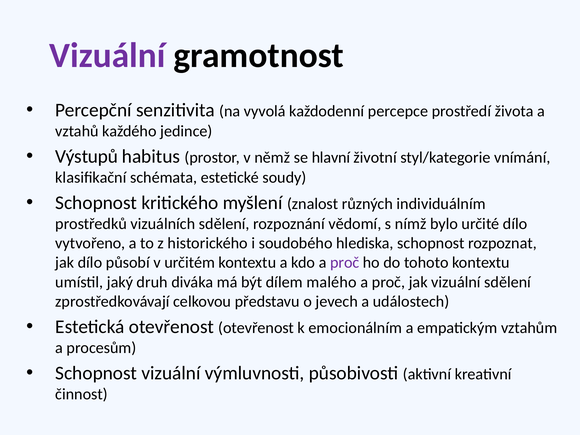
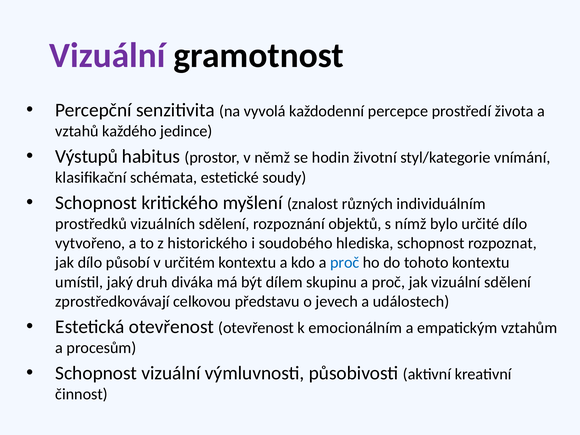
hlavní: hlavní -> hodin (331, 158)
vědomí: vědomí -> objektů (355, 224)
proč colour: purple -> blue (345, 263)
malého: malého -> skupinu (332, 282)
